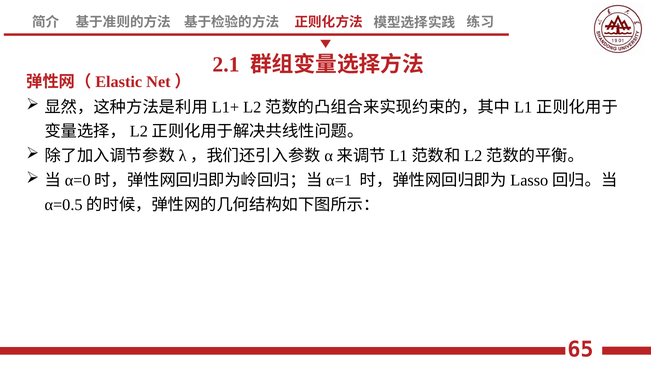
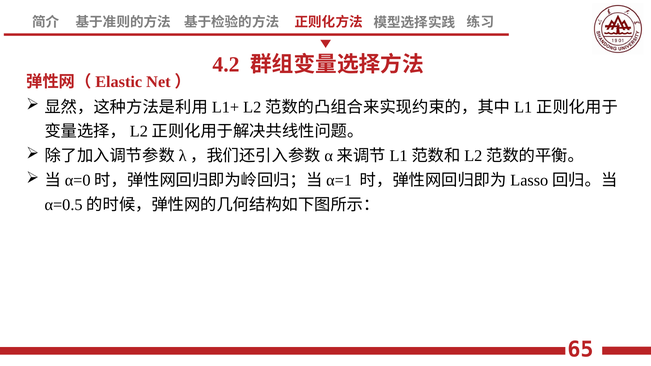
2.1: 2.1 -> 4.2 (226, 65)
